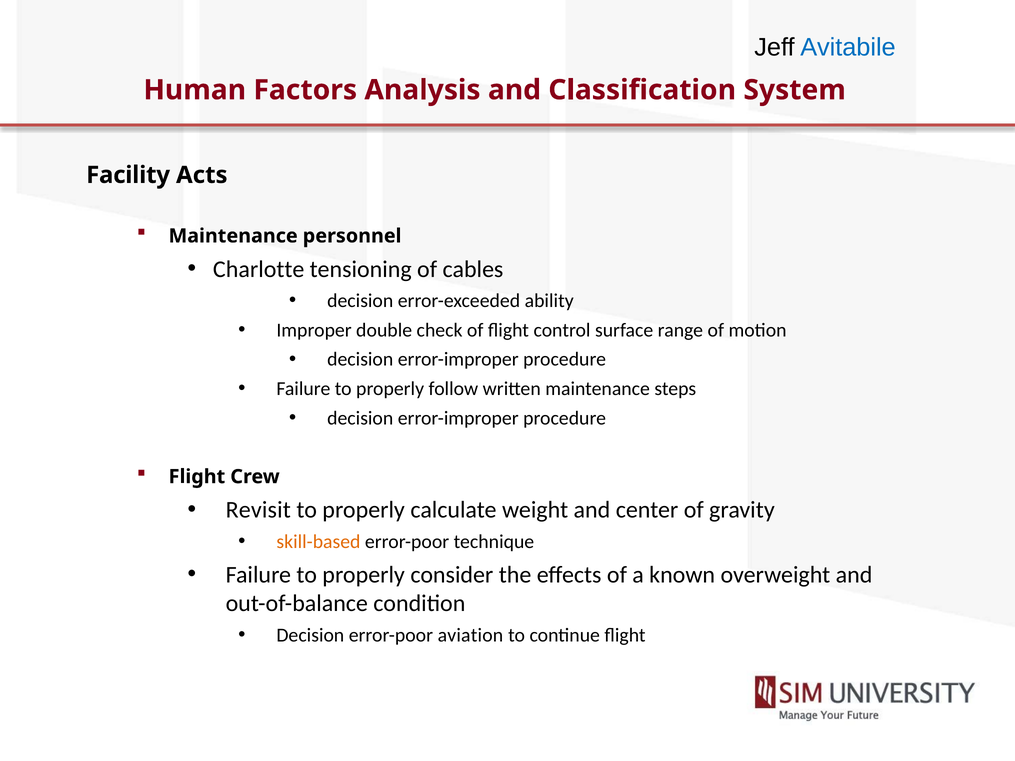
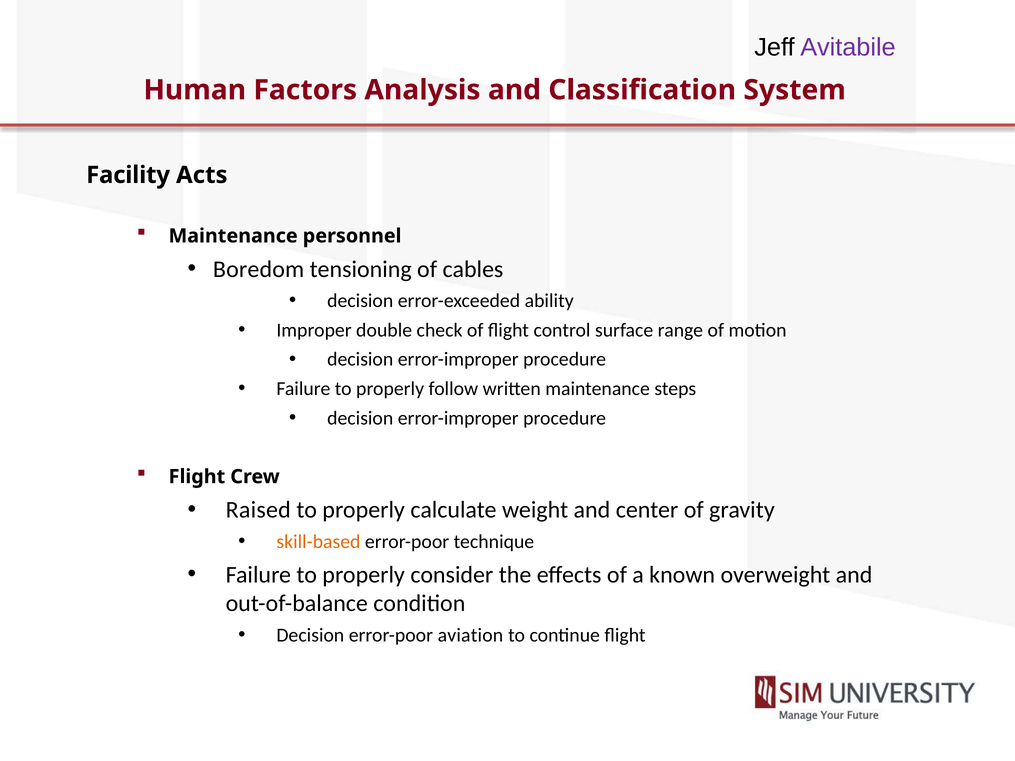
Avitabile colour: blue -> purple (848, 47)
Charlotte: Charlotte -> Boredom (259, 269)
Revisit: Revisit -> Raised (258, 510)
